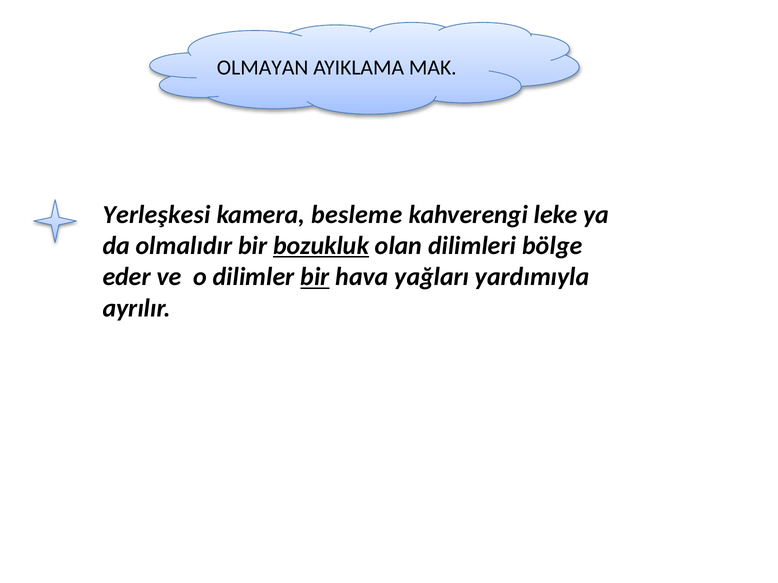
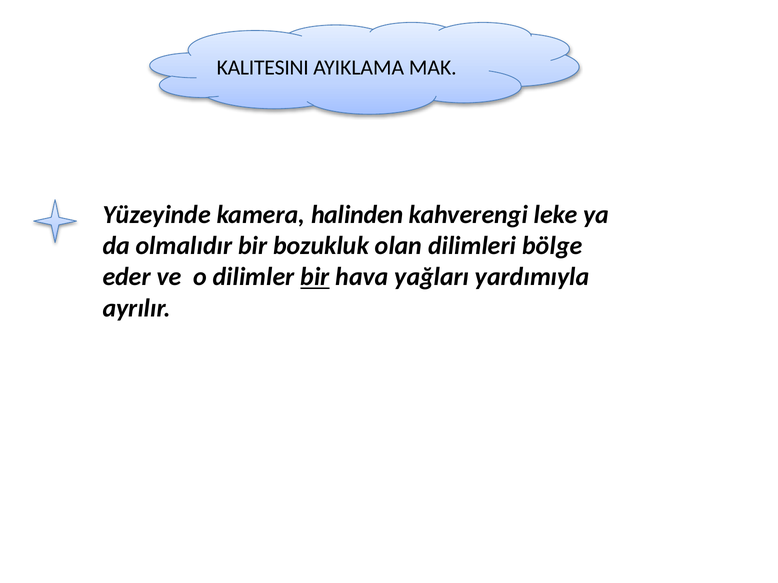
OLMAYAN: OLMAYAN -> KALITESINI (263, 67)
Yerleşkesi: Yerleşkesi -> Yüzeyinde (157, 215)
besleme: besleme -> halinden (357, 215)
bozukluk underline: present -> none (321, 246)
